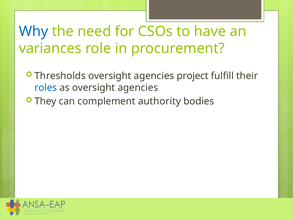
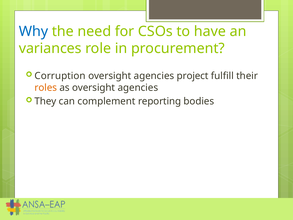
Thresholds: Thresholds -> Corruption (60, 76)
roles colour: blue -> orange (46, 88)
authority: authority -> reporting (160, 101)
